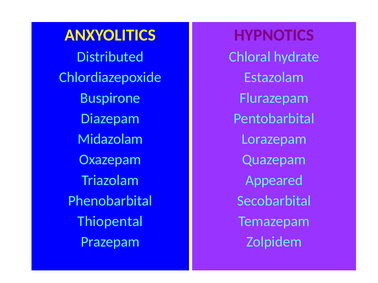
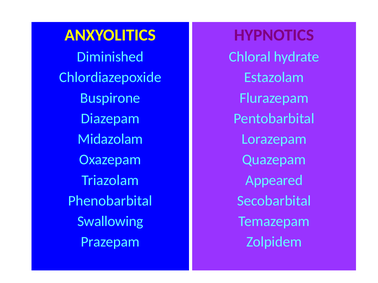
Distributed: Distributed -> Diminished (110, 57)
Thiopental: Thiopental -> Swallowing (110, 222)
